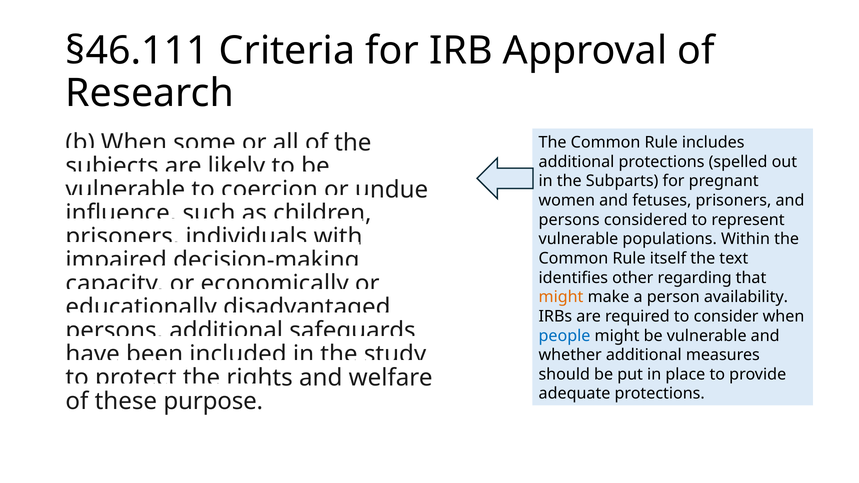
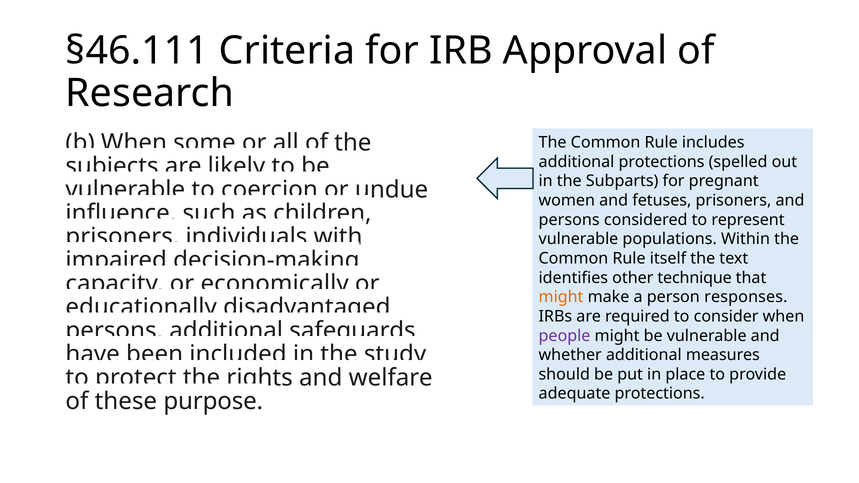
regarding: regarding -> technique (695, 278)
availability: availability -> responses (746, 297)
people colour: blue -> purple (565, 336)
